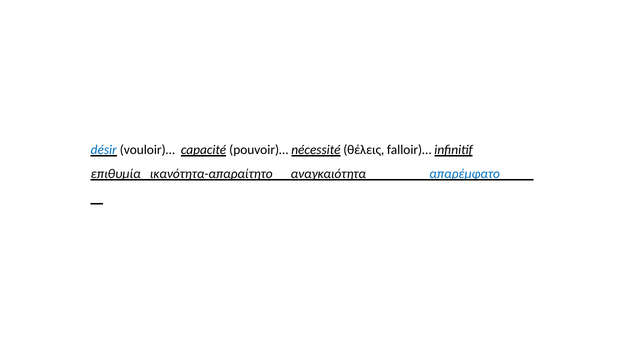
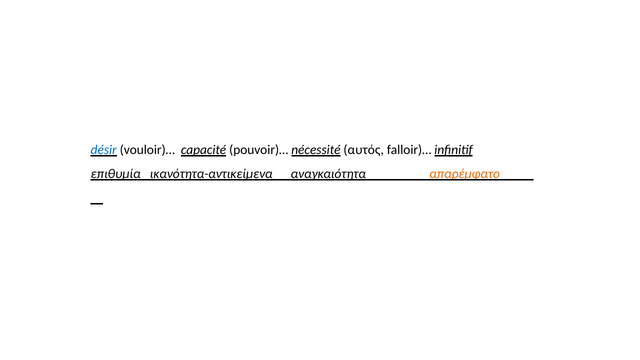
θέλεις: θέλεις -> αυτός (364, 150)
ικανότητα-απαραίτητο: ικανότητα-απαραίτητο -> ικανότητα-αντικείμενα (211, 174)
απαρέμφατο colour: blue -> orange (465, 174)
